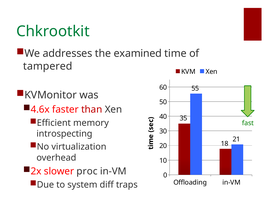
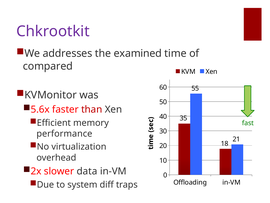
Chkrootkit colour: green -> purple (53, 31)
tampered: tampered -> compared (48, 66)
4.6x: 4.6x -> 5.6x (40, 109)
introspecting: introspecting -> performance (64, 133)
proc: proc -> data (87, 171)
